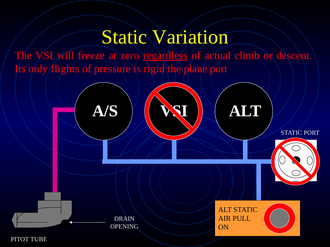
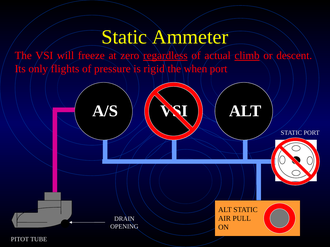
Variation: Variation -> Ammeter (190, 37)
climb underline: none -> present (247, 56)
plane: plane -> when (195, 69)
